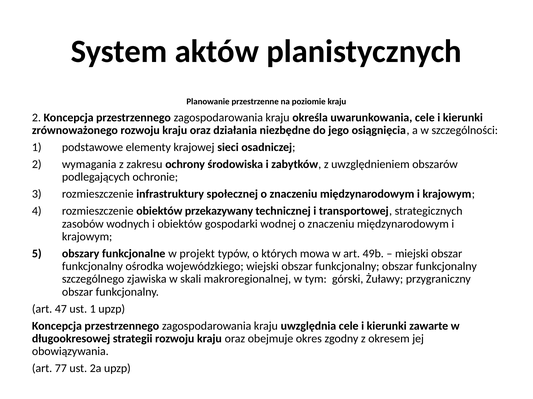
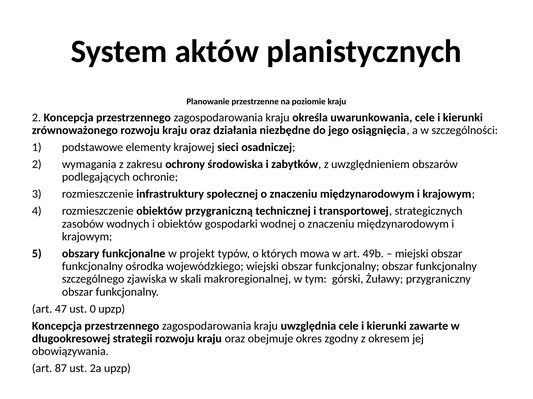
przekazywany: przekazywany -> przygraniczną (219, 211)
ust 1: 1 -> 0 (93, 309)
77: 77 -> 87 (61, 369)
